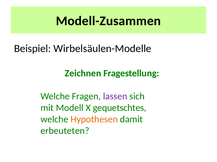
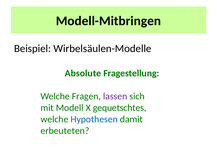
Modell-Zusammen: Modell-Zusammen -> Modell-Mitbringen (108, 21)
Zeichnen: Zeichnen -> Absolute (83, 74)
Hypothesen colour: orange -> blue (94, 120)
